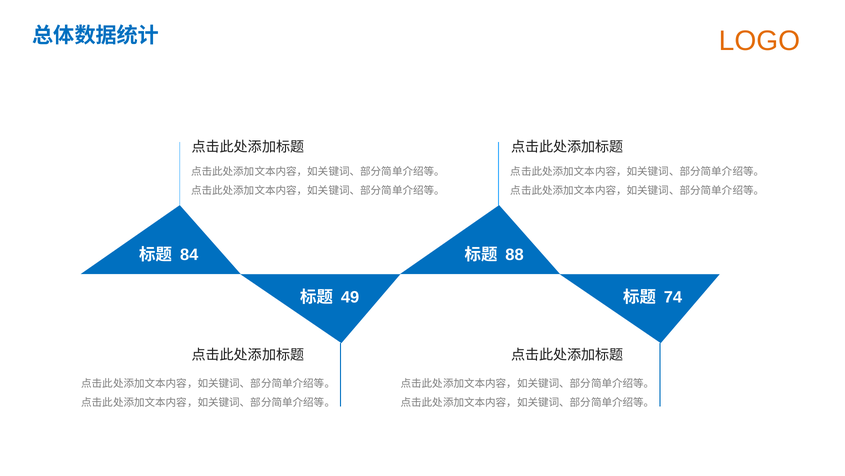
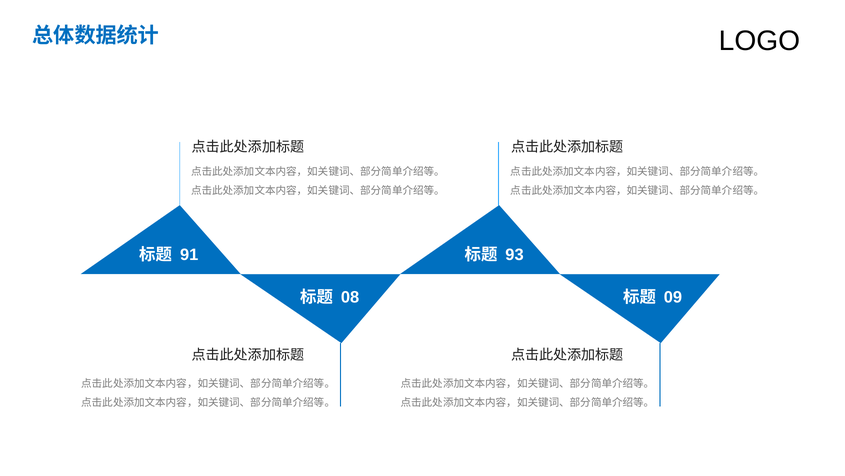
LOGO colour: orange -> black (759, 41)
84: 84 -> 91 (189, 255)
88: 88 -> 93 (515, 255)
49: 49 -> 08 (350, 297)
74: 74 -> 09 (673, 297)
